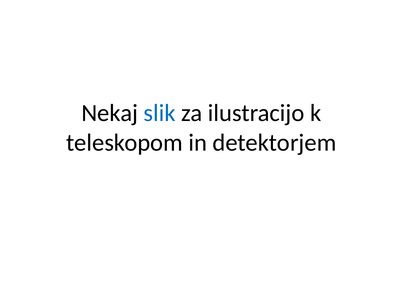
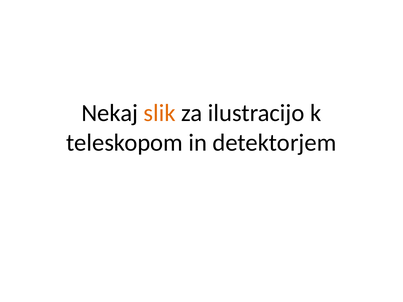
slik colour: blue -> orange (160, 113)
